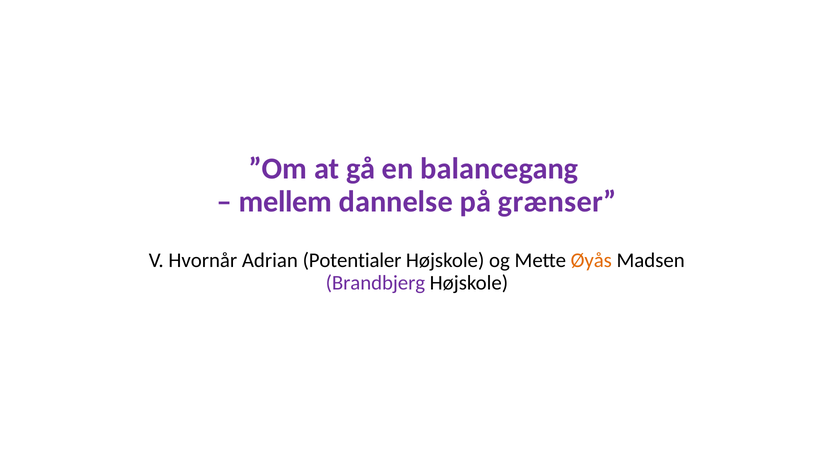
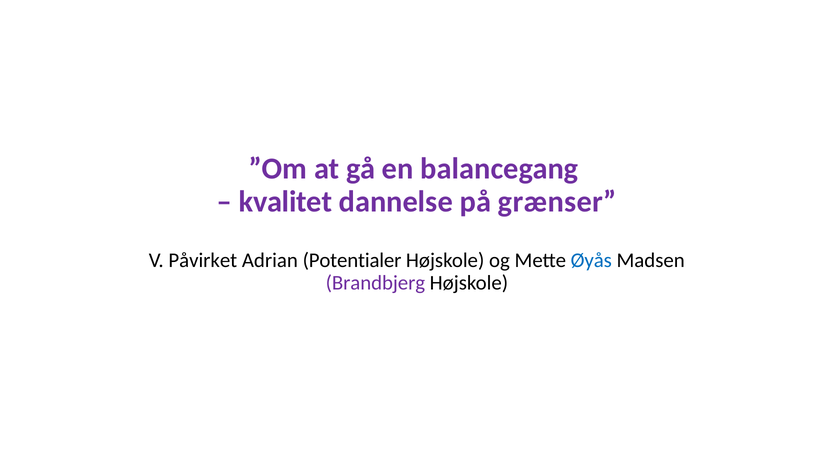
mellem: mellem -> kvalitet (285, 202)
Hvornår: Hvornår -> Påvirket (203, 261)
Øyås colour: orange -> blue (591, 261)
